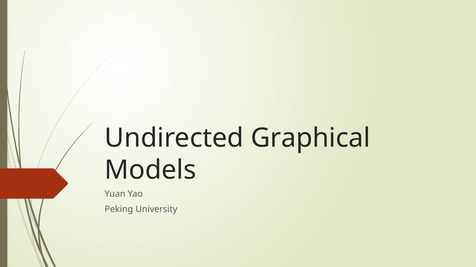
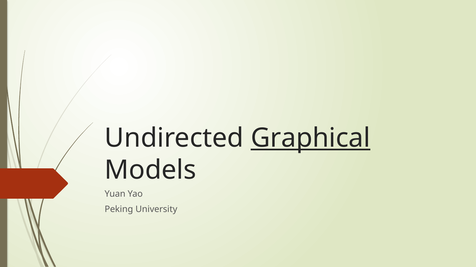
Graphical underline: none -> present (311, 138)
